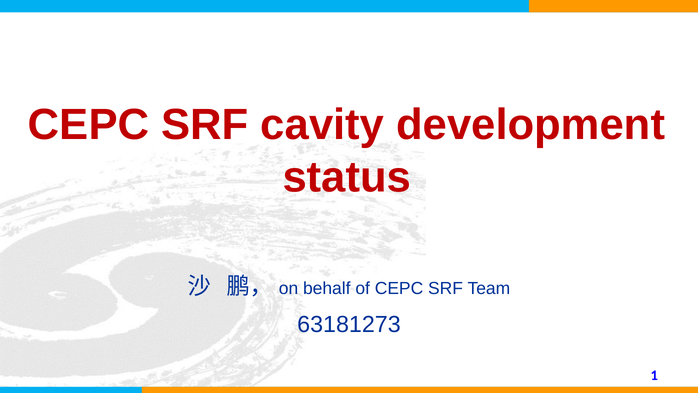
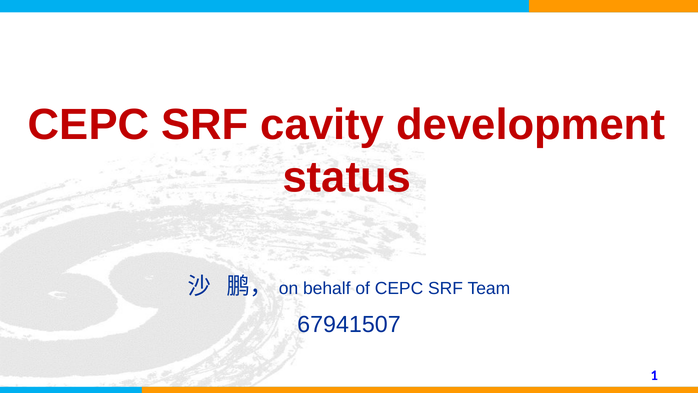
63181273: 63181273 -> 67941507 (349, 324)
